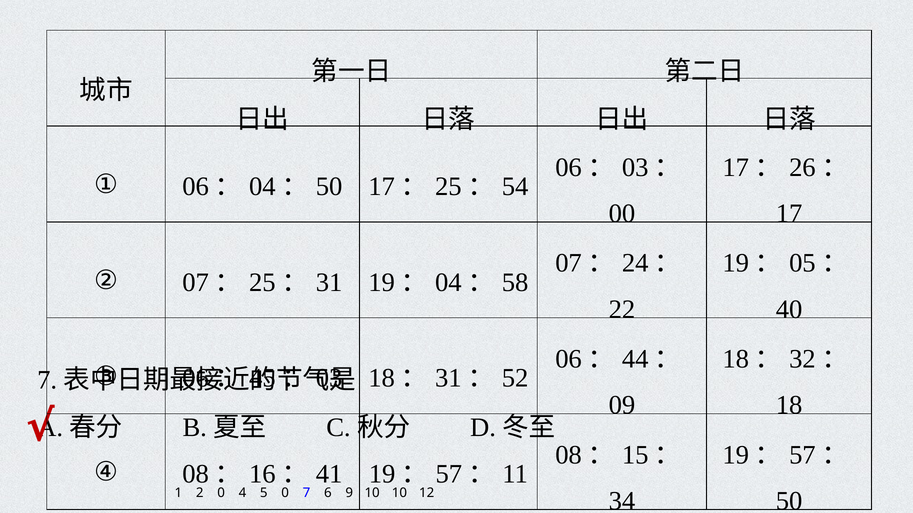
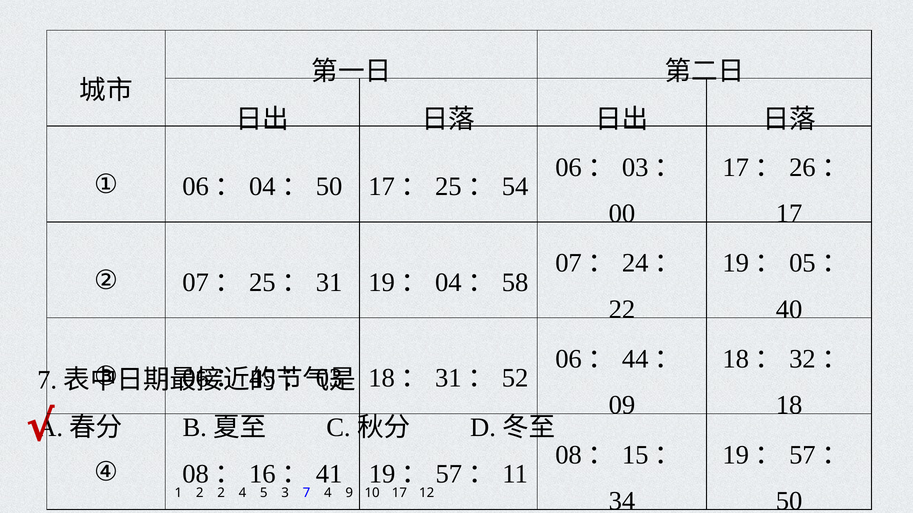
2 0: 0 -> 2 (221, 494)
5 0: 0 -> 3 (285, 494)
7 6: 6 -> 4 (328, 494)
10 10: 10 -> 17 (399, 494)
